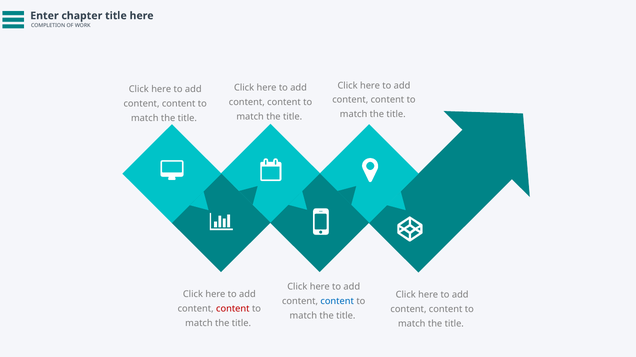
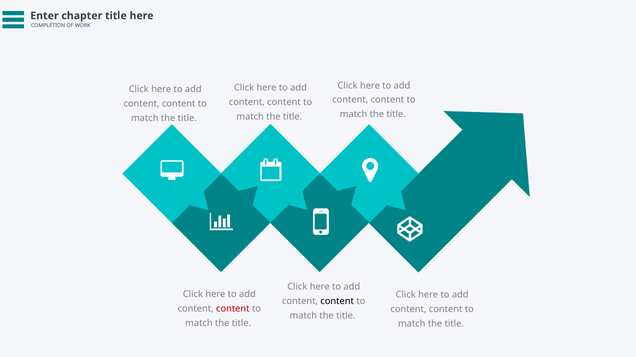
content colour: blue -> black (337, 302)
